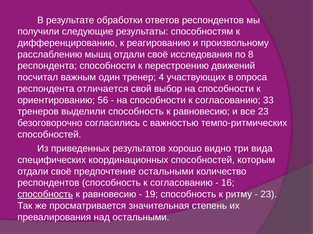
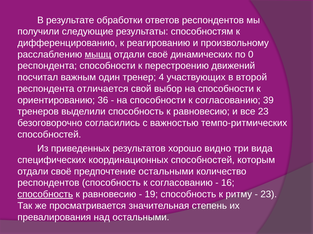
мышц underline: none -> present (98, 55)
исследования: исследования -> динамических (201, 55)
8: 8 -> 0 (251, 55)
опроса: опроса -> второй (251, 78)
56: 56 -> 36 (103, 100)
33: 33 -> 39 (268, 100)
